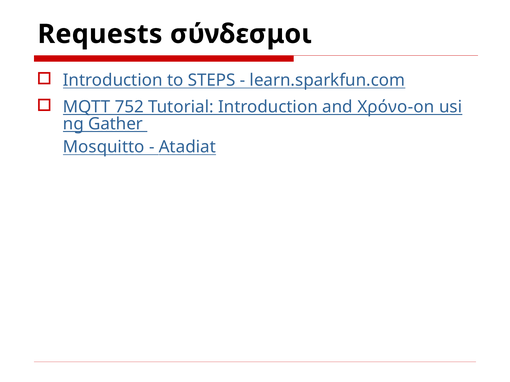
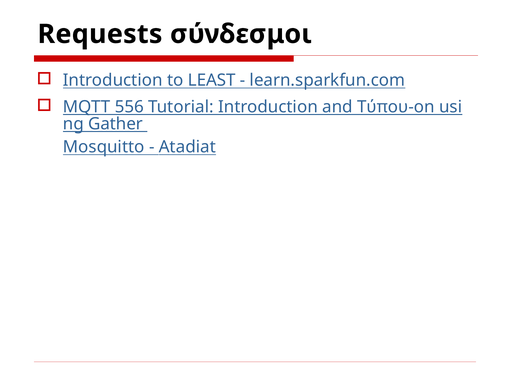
STEPS: STEPS -> LEAST (212, 80)
752: 752 -> 556 (129, 107)
Χρόνο-on: Χρόνο-on -> Τύπου-on (396, 107)
